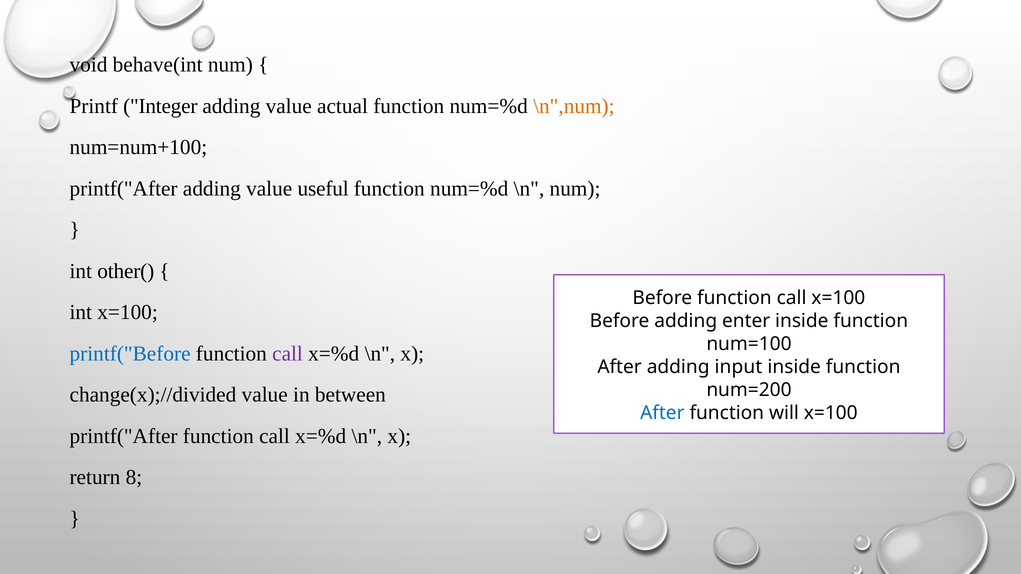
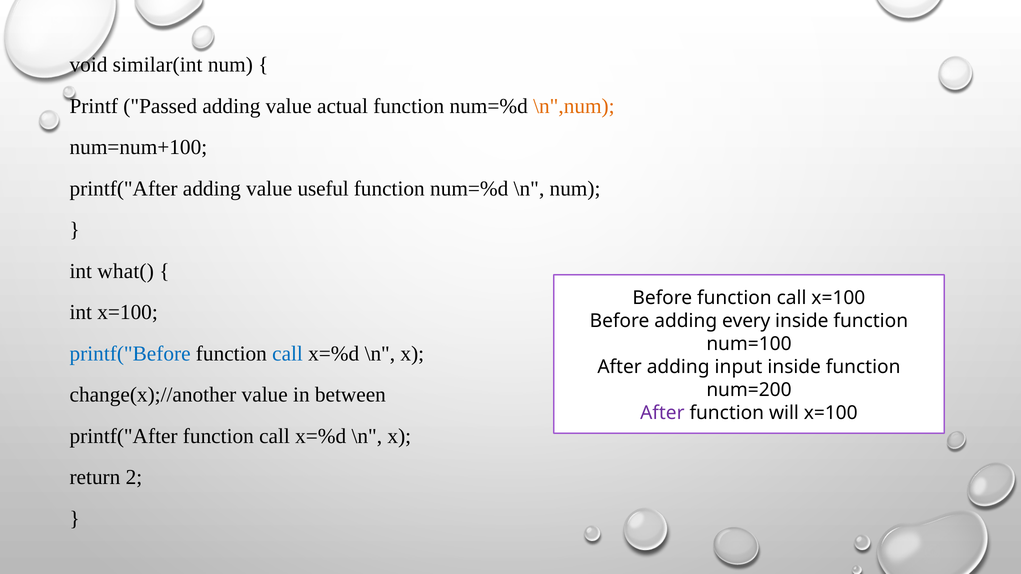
behave(int: behave(int -> similar(int (158, 65)
Integer: Integer -> Passed (160, 106)
other(: other( -> what( (126, 271)
enter: enter -> every (746, 321)
call colour: purple -> blue (288, 354)
change(x);//divided: change(x);//divided -> change(x);//another (153, 395)
After colour: blue -> purple (662, 413)
8: 8 -> 2 (134, 478)
